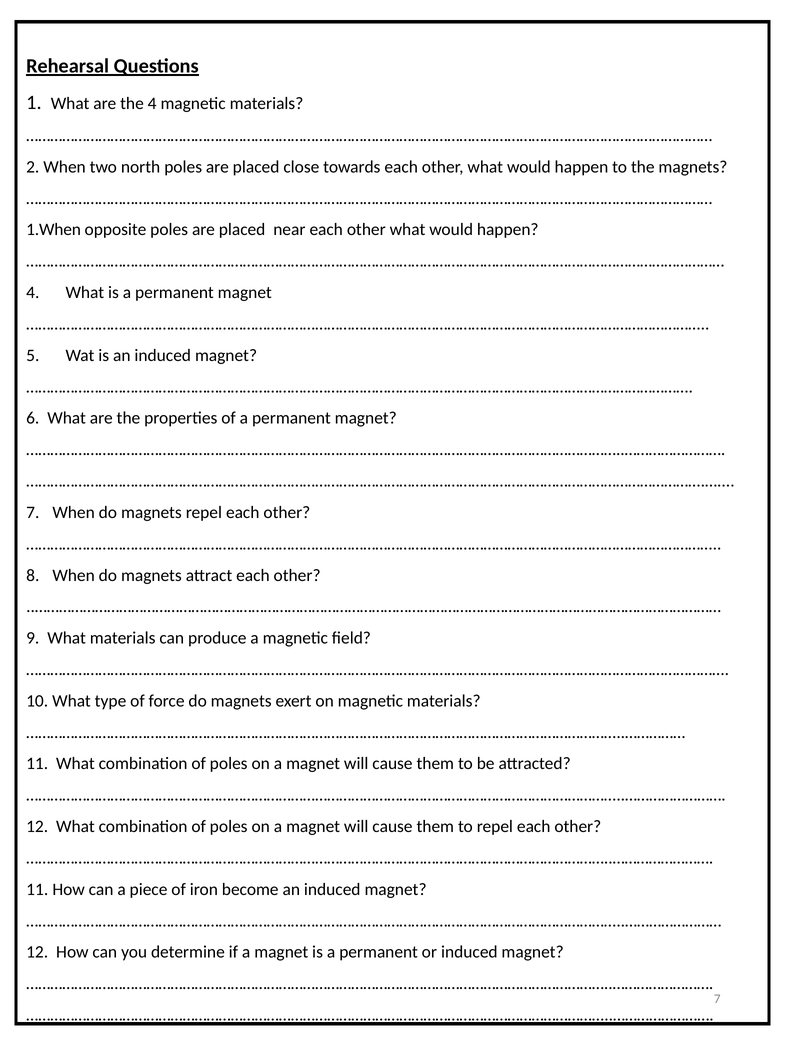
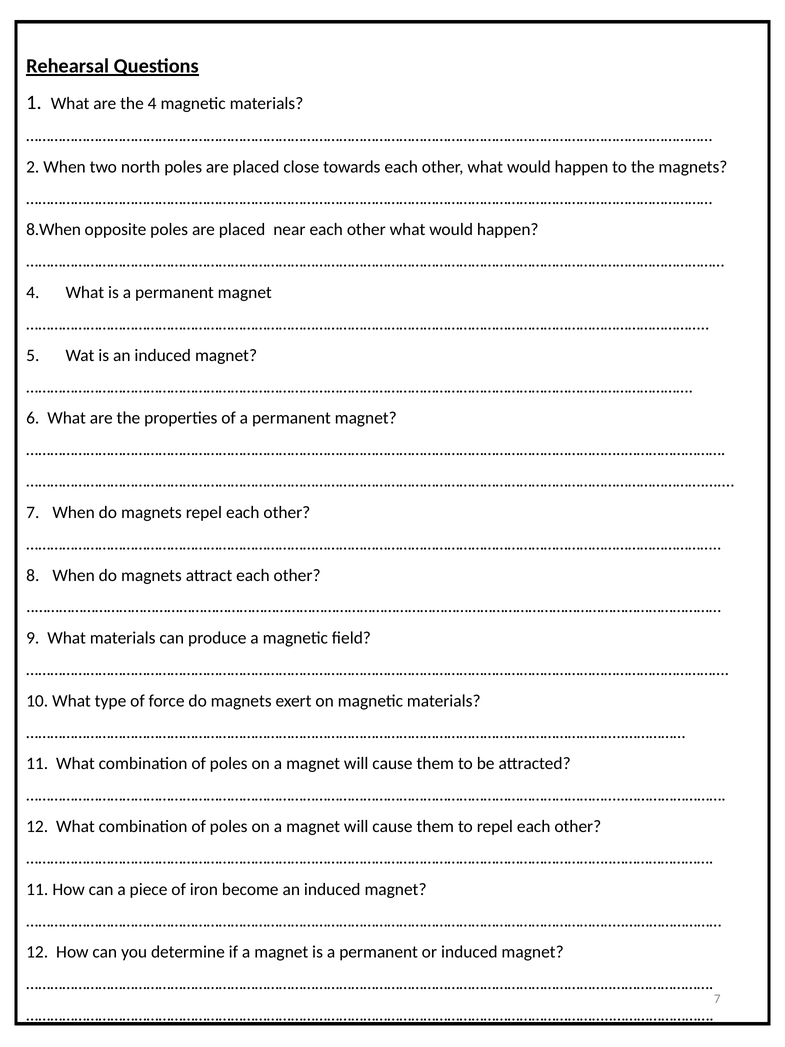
1.When: 1.When -> 8.When (54, 230)
